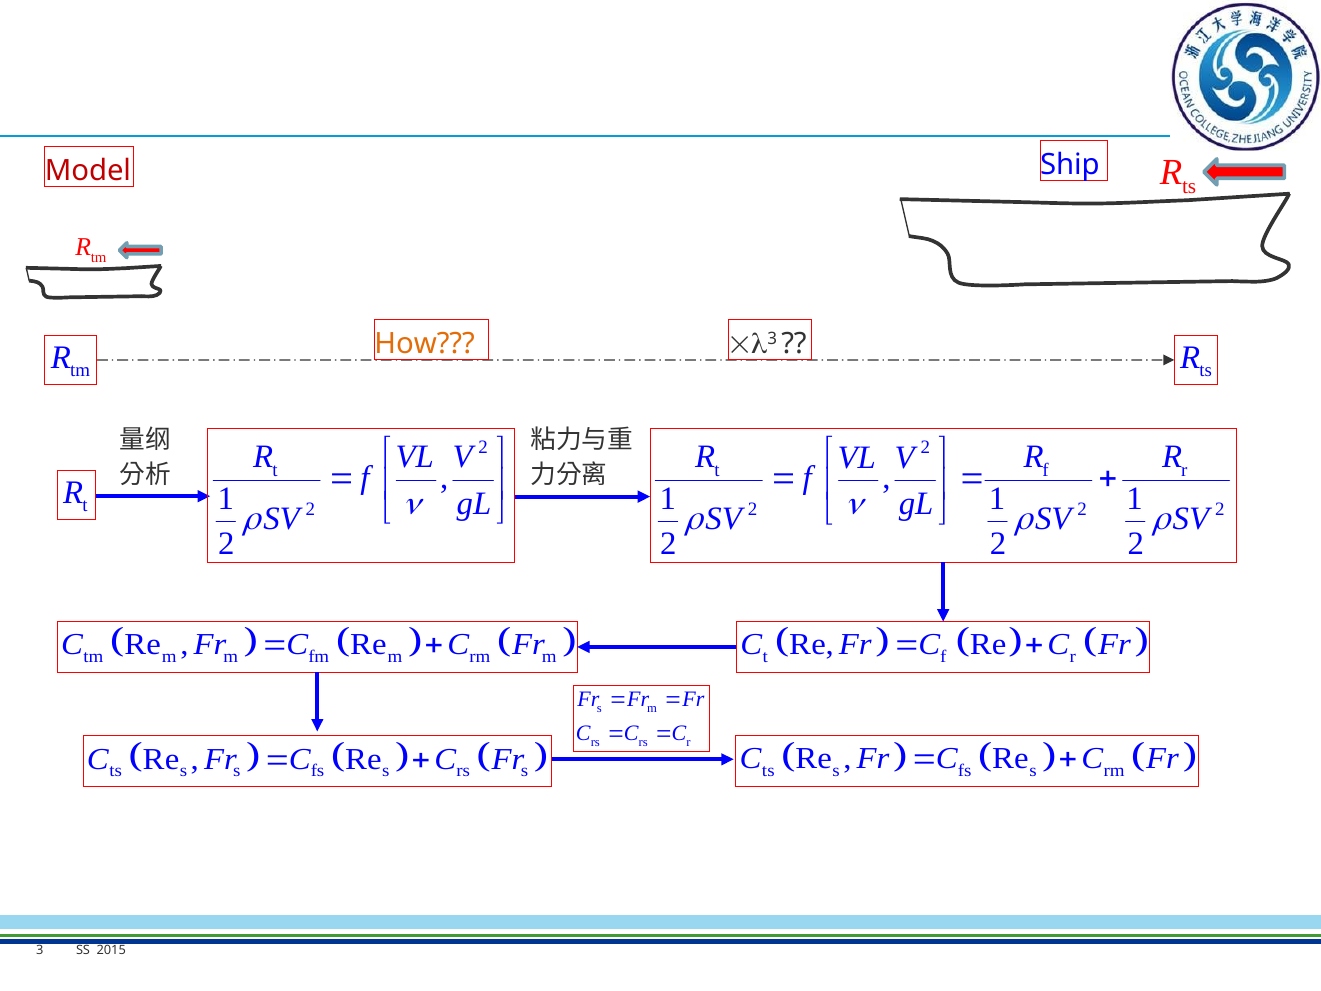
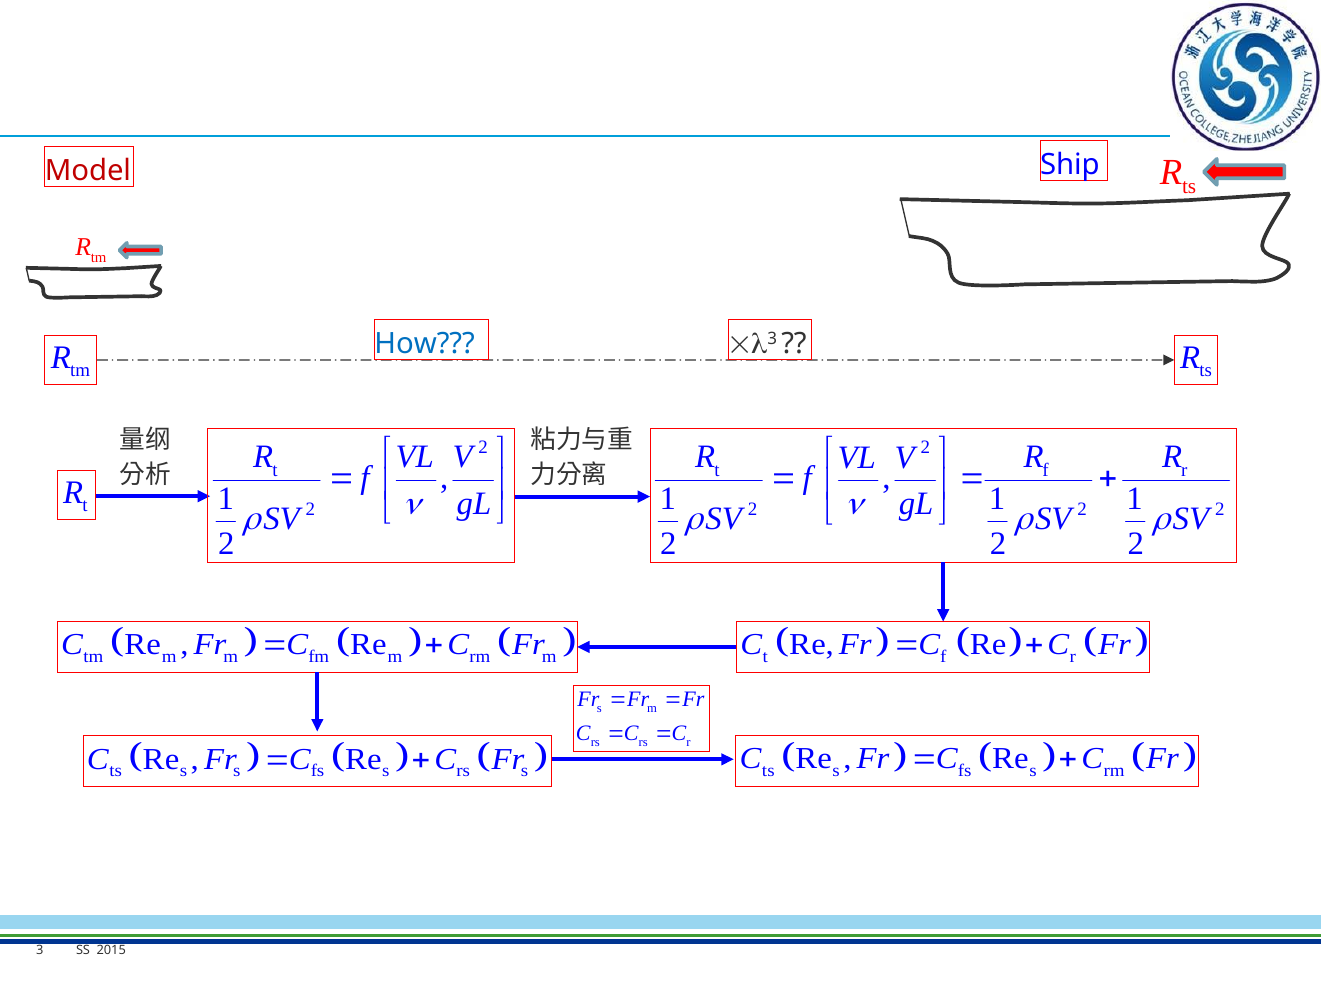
How colour: orange -> blue (425, 344)
